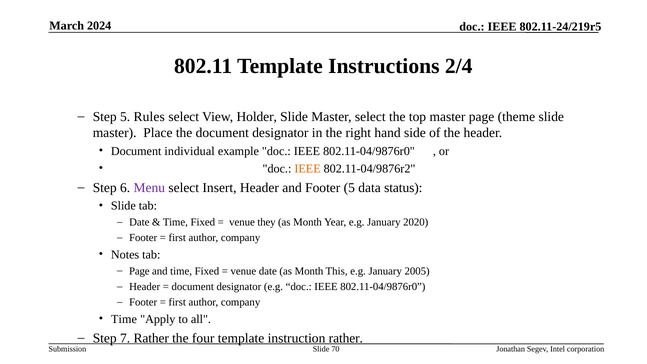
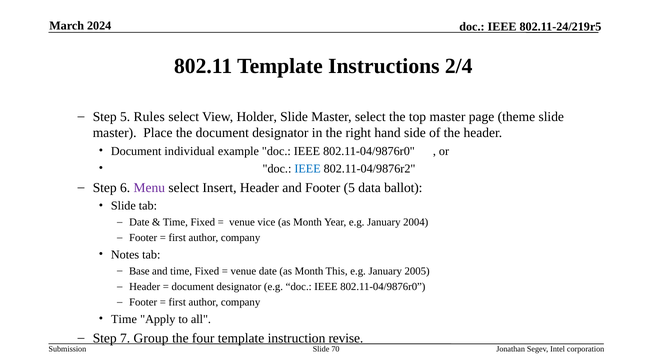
IEEE colour: orange -> blue (308, 169)
status: status -> ballot (403, 188)
they: they -> vice (266, 222)
2020: 2020 -> 2004 (416, 222)
Page: Page -> Base (139, 271)
7 Rather: Rather -> Group (151, 338)
instruction rather: rather -> revise (346, 338)
